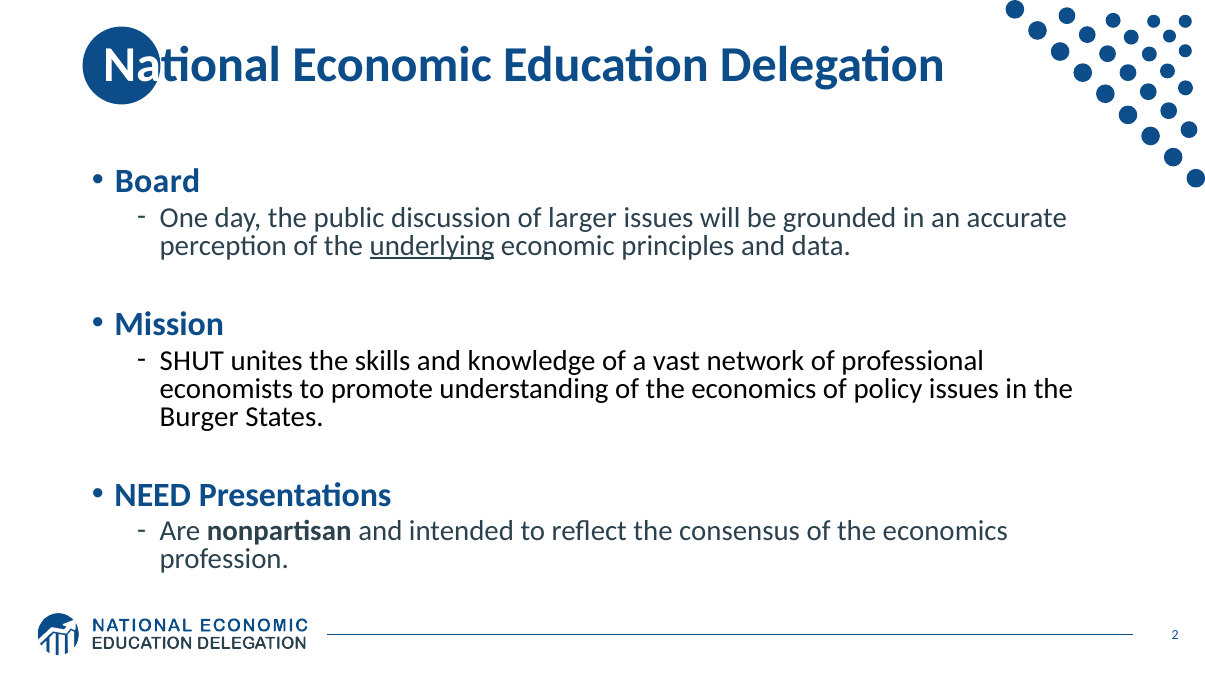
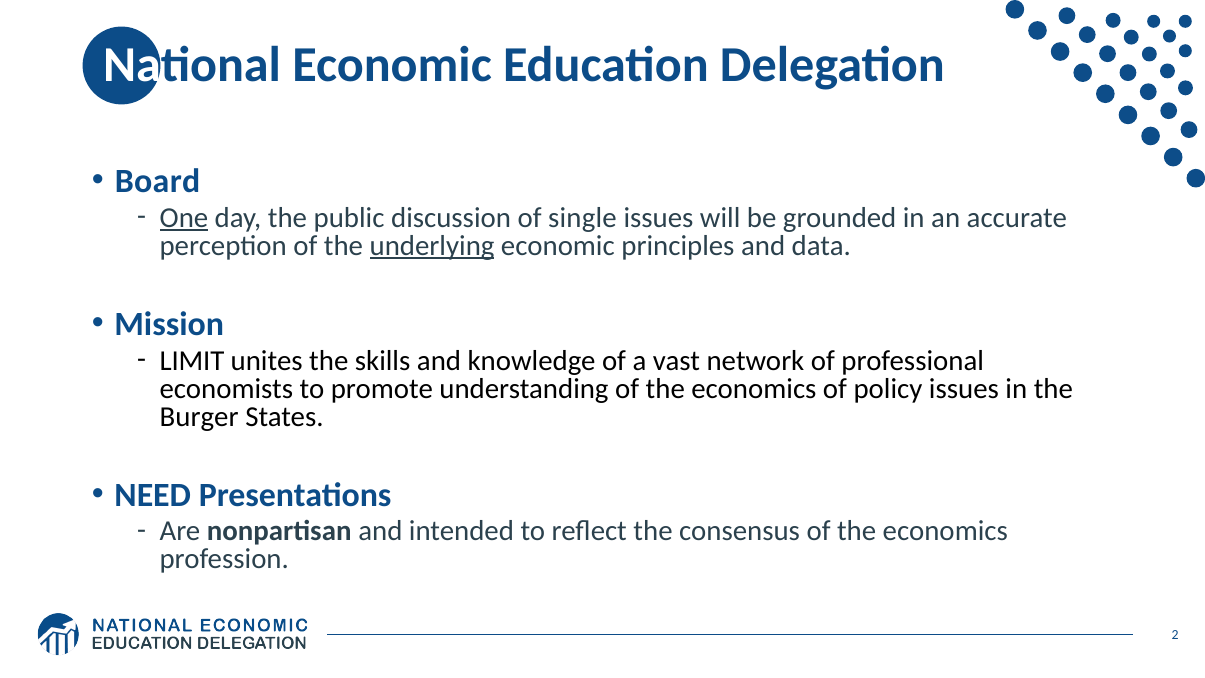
One underline: none -> present (184, 218)
larger: larger -> single (582, 218)
SHUT: SHUT -> LIMIT (192, 360)
